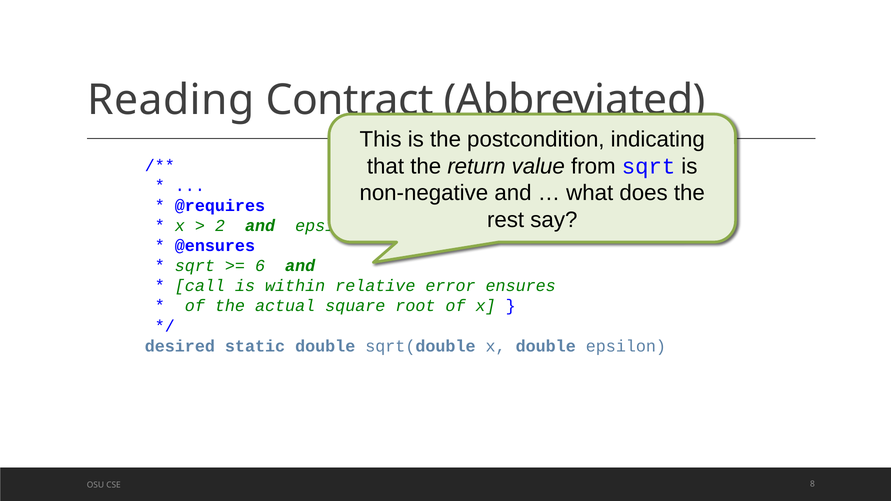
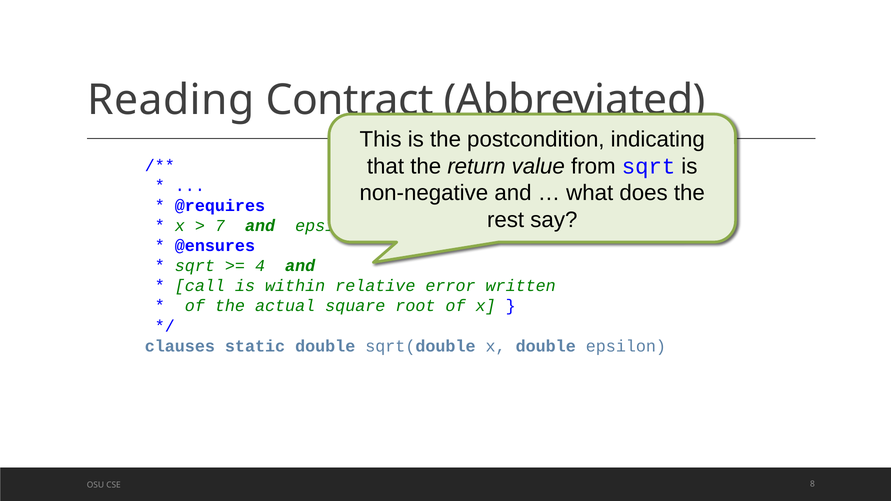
2: 2 -> 7 (220, 226)
6: 6 -> 4 (260, 266)
ensures: ensures -> written (521, 286)
desired: desired -> clauses (180, 346)
